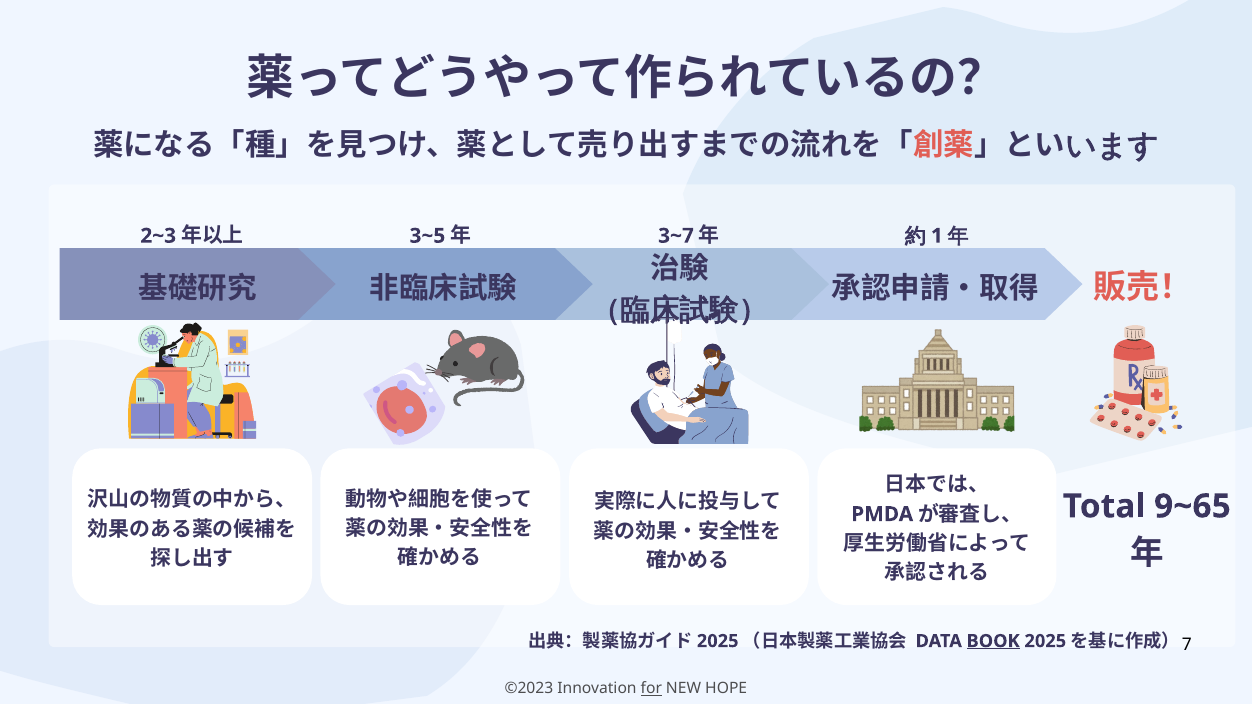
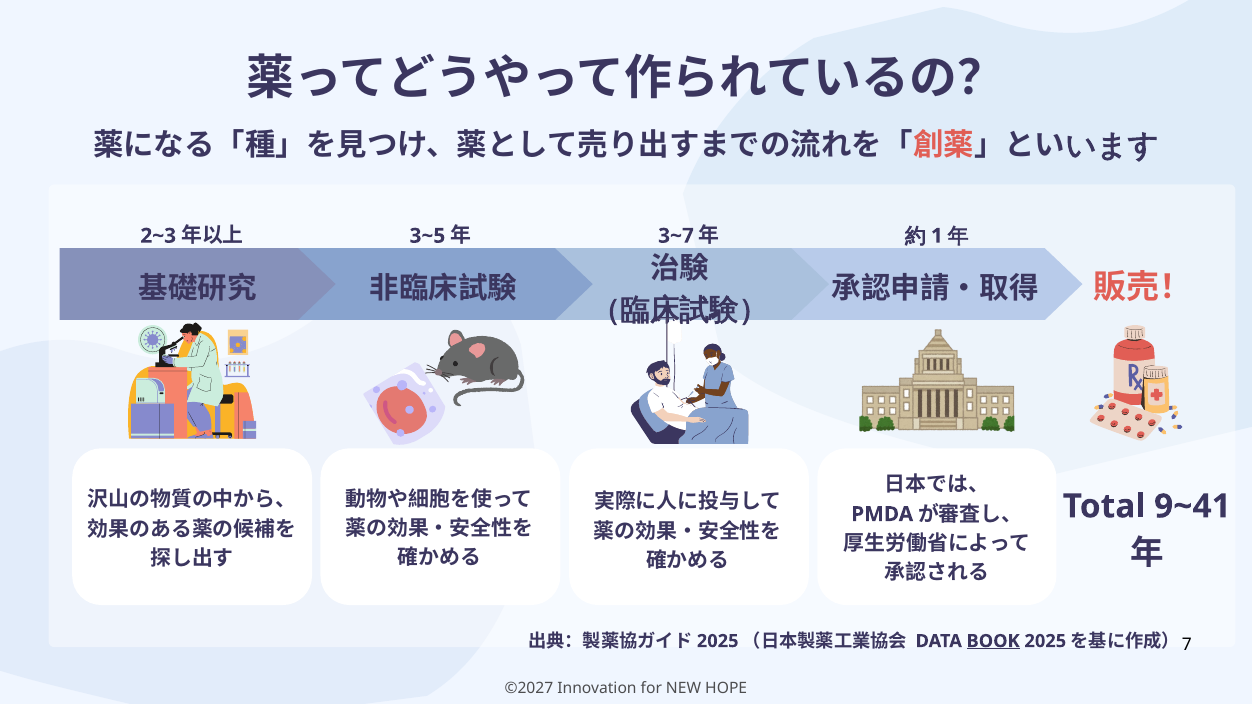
9~65: 9~65 -> 9~41 (1192, 507)
©2023: ©2023 -> ©2027 (529, 689)
for underline: present -> none (651, 689)
